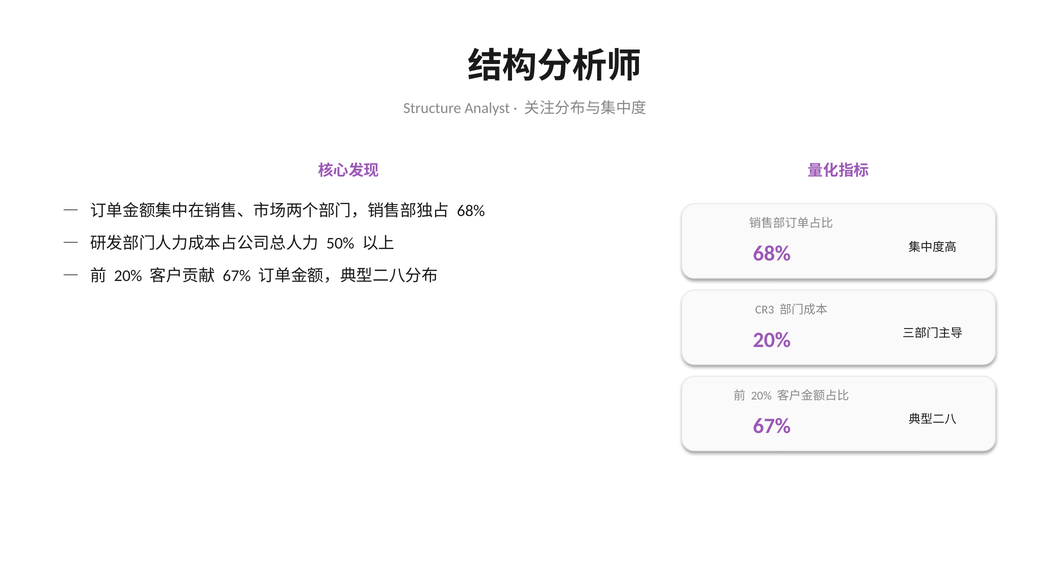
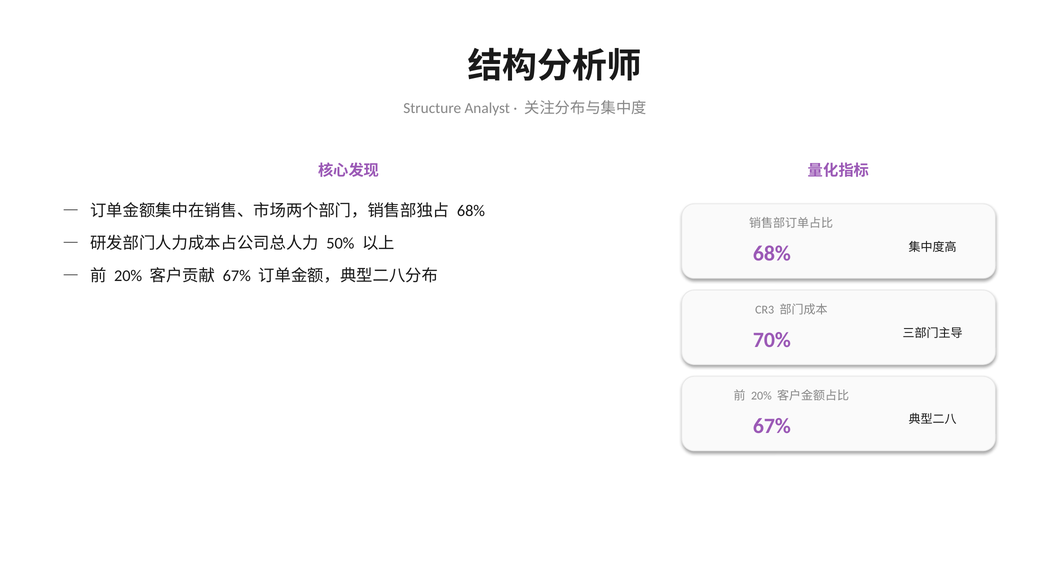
20%: 20% -> 70% (772, 340)
